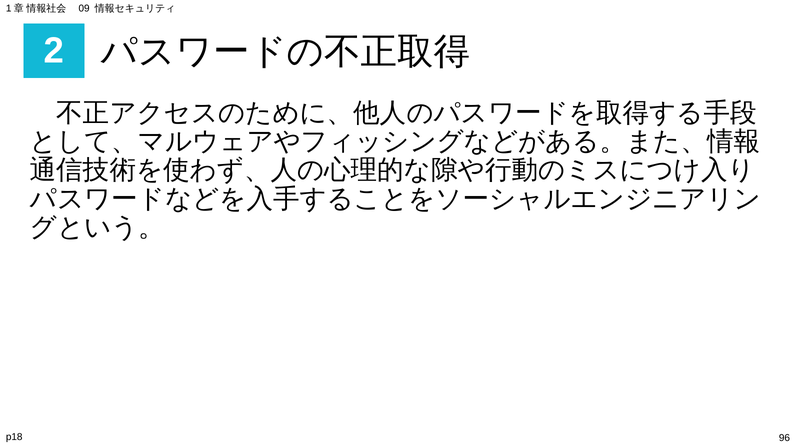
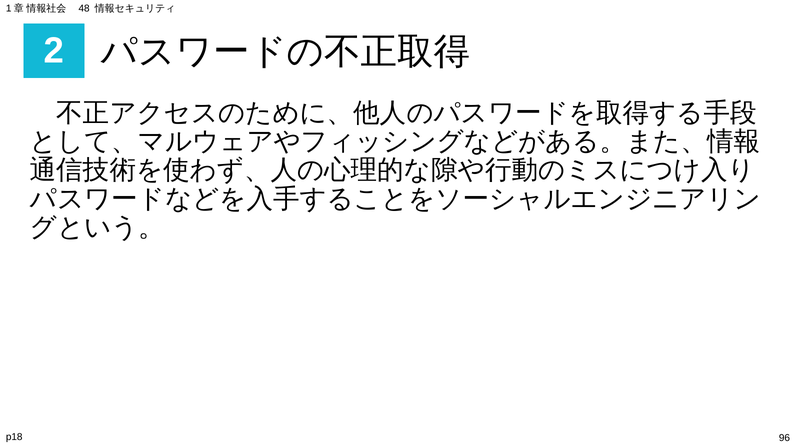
09: 09 -> 48 (84, 8)
